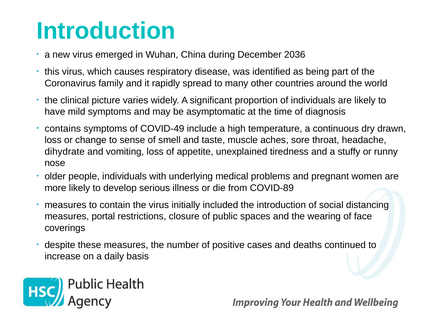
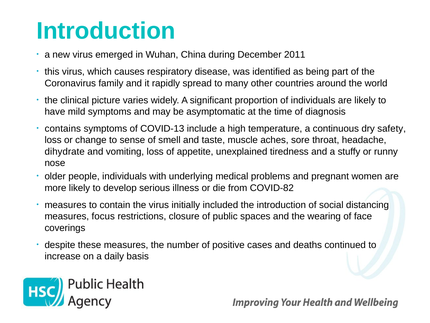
2036: 2036 -> 2011 (295, 55)
COVID-49: COVID-49 -> COVID-13 (162, 128)
drawn: drawn -> safety (392, 128)
COVID-89: COVID-89 -> COVID-82 (272, 188)
portal: portal -> focus (103, 216)
